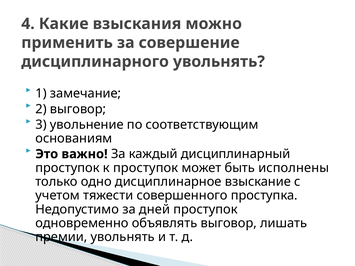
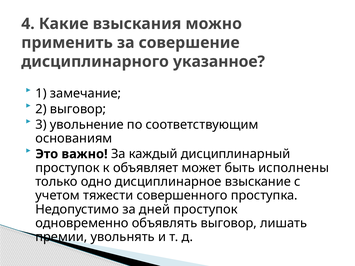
дисциплинарного увольнять: увольнять -> указанное (219, 62)
к проступок: проступок -> объявляет (146, 168)
